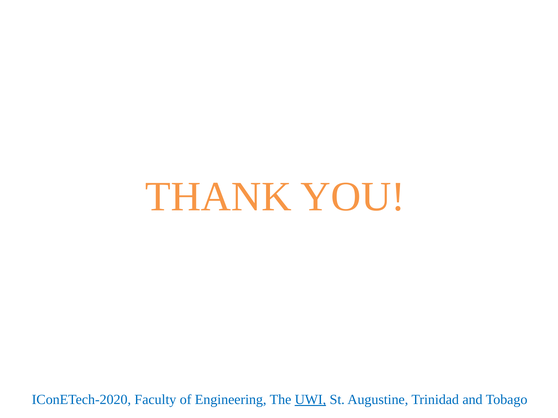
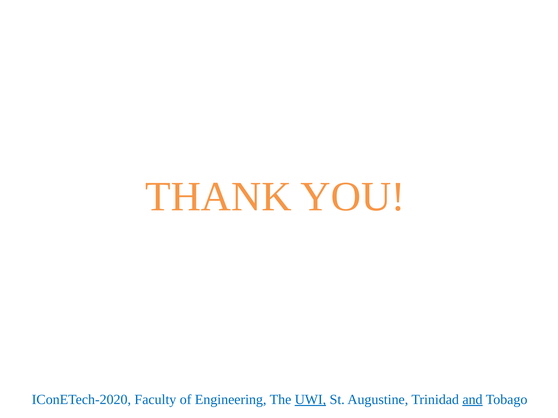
and underline: none -> present (473, 400)
